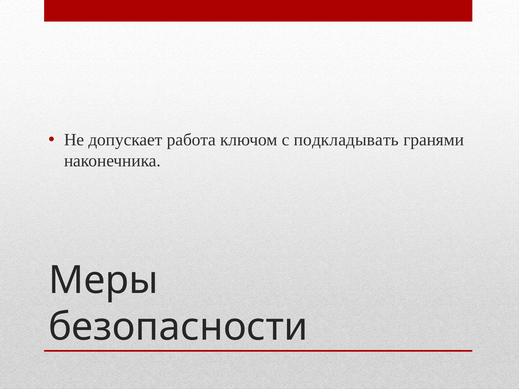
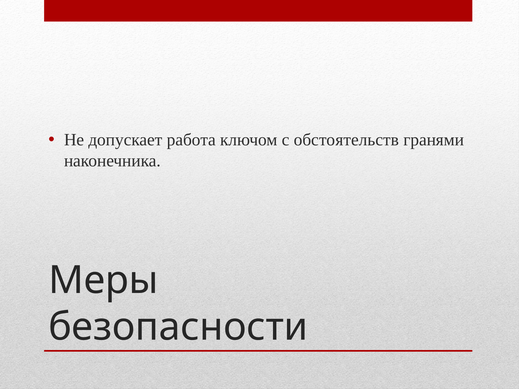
подкладывать: подкладывать -> обстоятельств (346, 140)
